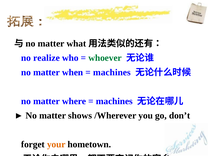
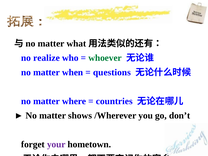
machines: machines -> questions (112, 72)
machines: machines -> countries (114, 101)
your colour: orange -> purple (56, 144)
